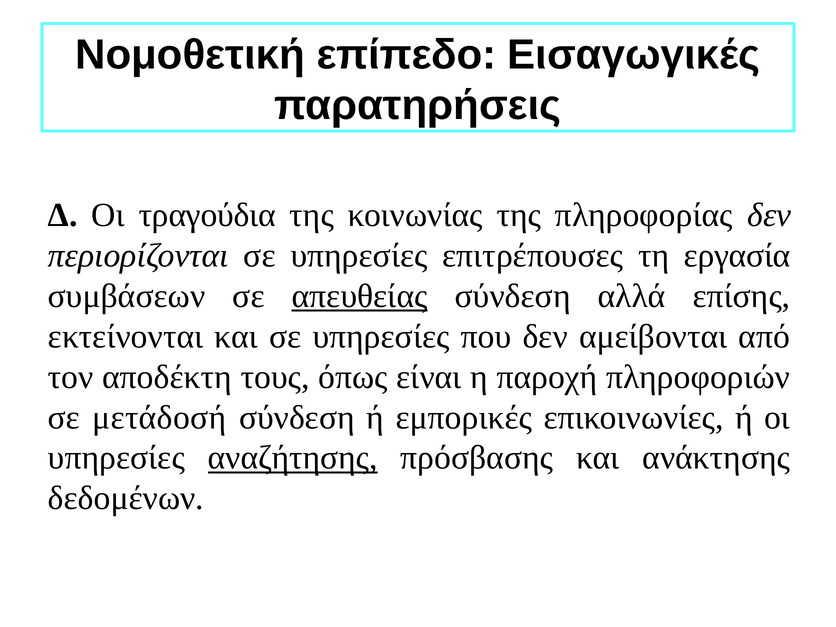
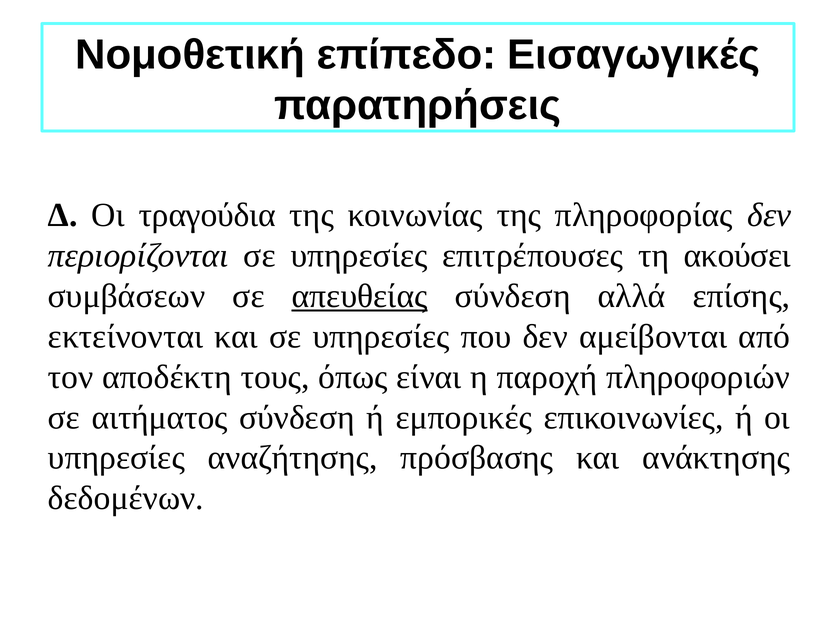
εργασία: εργασία -> ακούσει (737, 256)
μετάδοσή: μετάδοσή -> αιτήματος (160, 417)
αναζήτησης underline: present -> none (293, 458)
